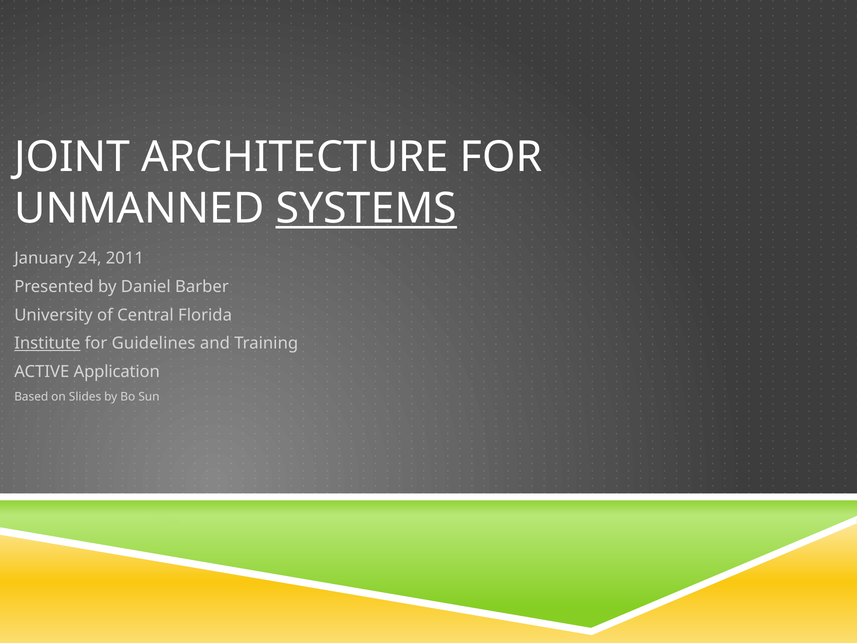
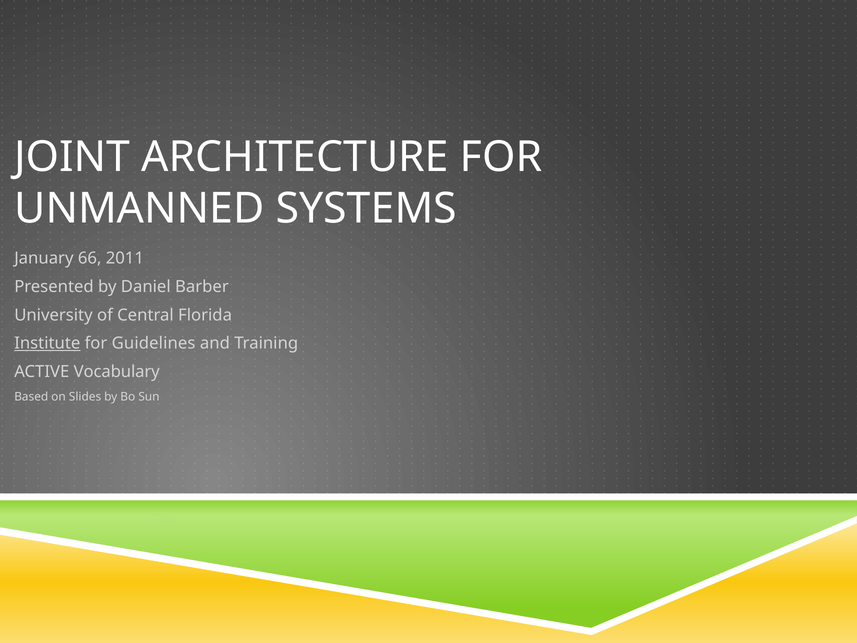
SYSTEMS underline: present -> none (366, 209)
24: 24 -> 66 (90, 258)
Application: Application -> Vocabulary (117, 372)
